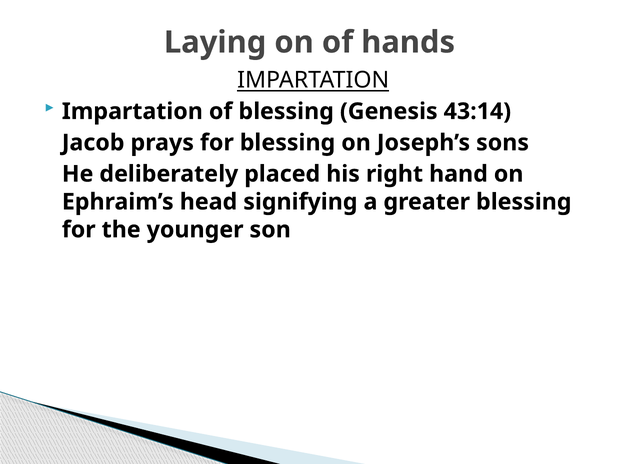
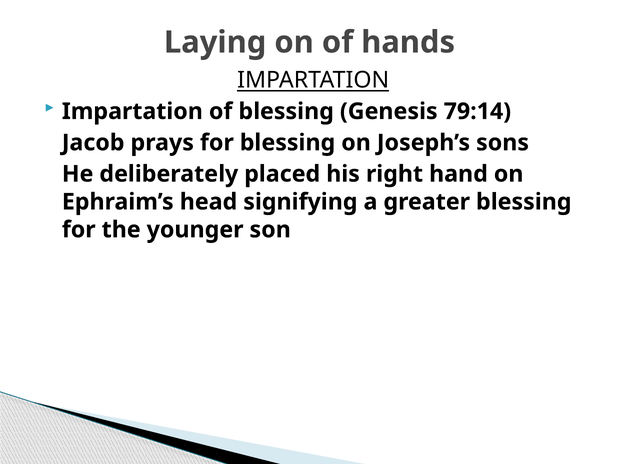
43:14: 43:14 -> 79:14 (477, 111)
